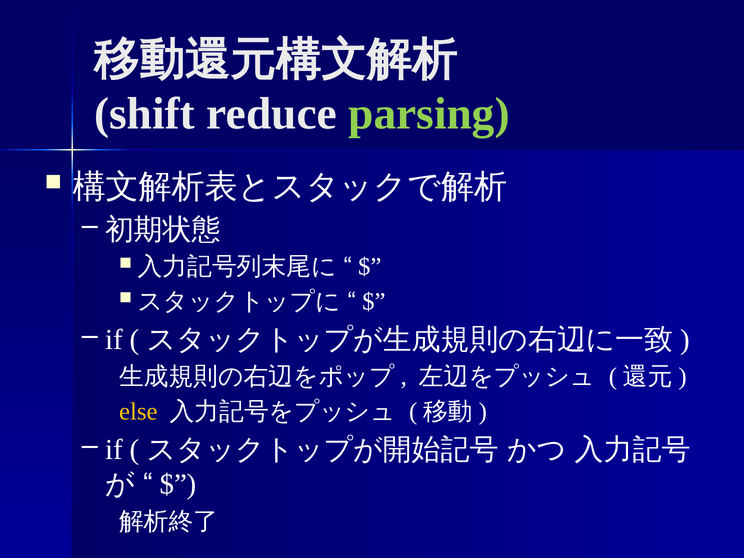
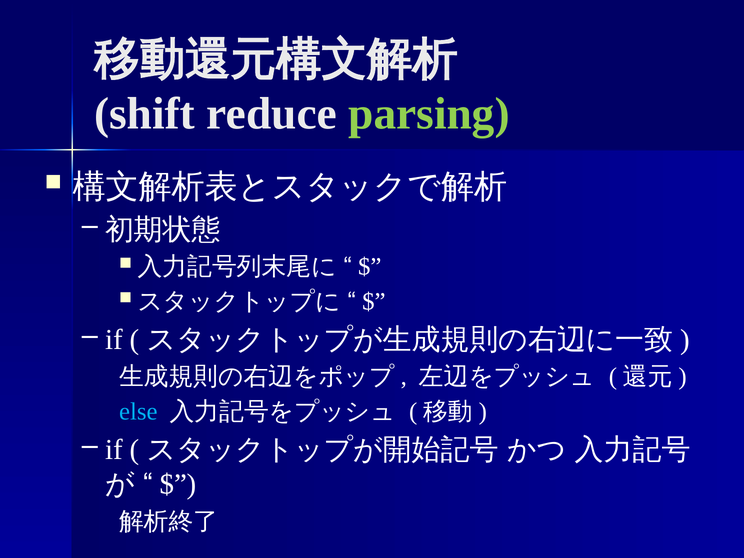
else colour: yellow -> light blue (138, 411)
